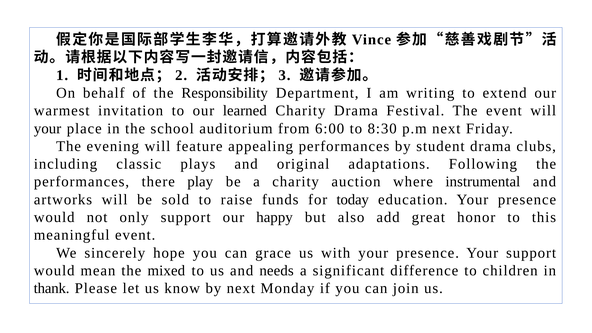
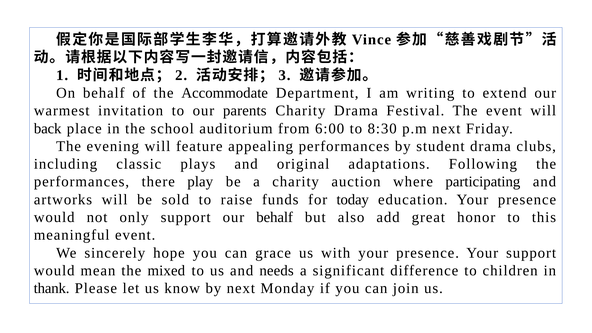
Responsibility: Responsibility -> Accommodate (225, 93)
learned: learned -> parents (245, 111)
your: your -> back (48, 128)
instrumental: instrumental -> participating (483, 182)
our happy: happy -> behalf (275, 217)
